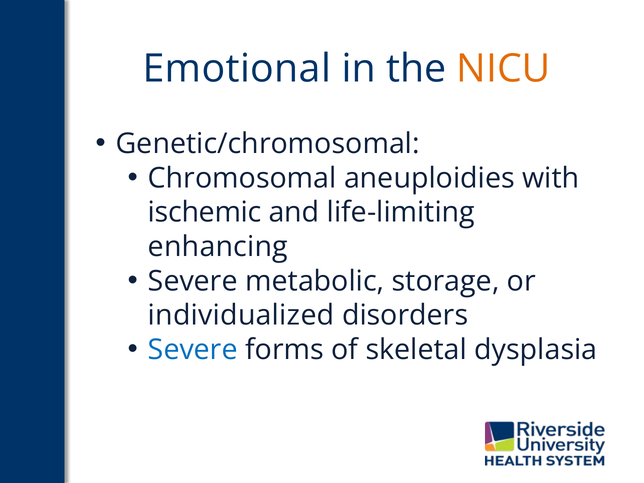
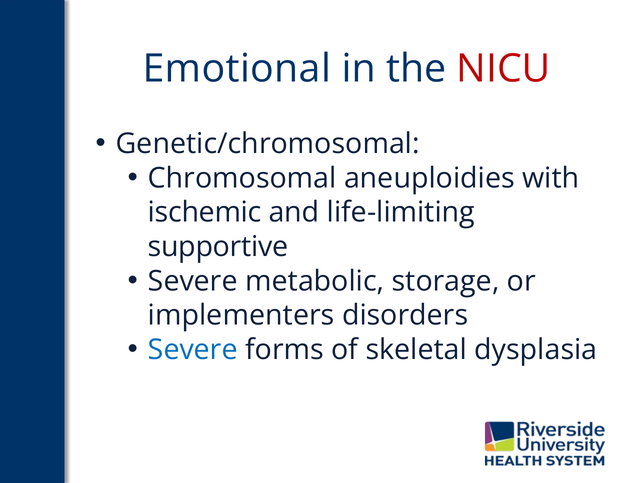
NICU colour: orange -> red (503, 69)
enhancing: enhancing -> supportive (218, 247)
individualized: individualized -> implementers (241, 316)
